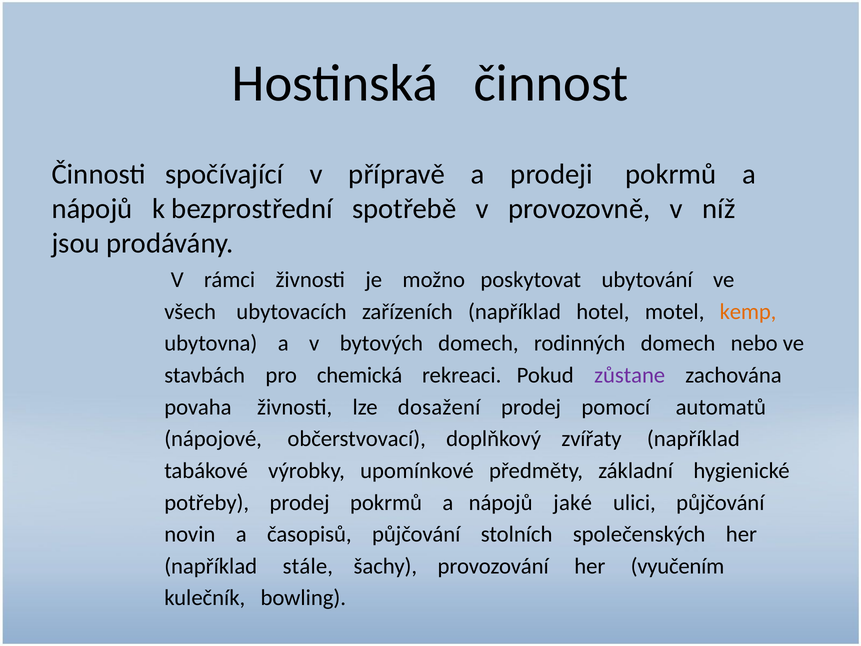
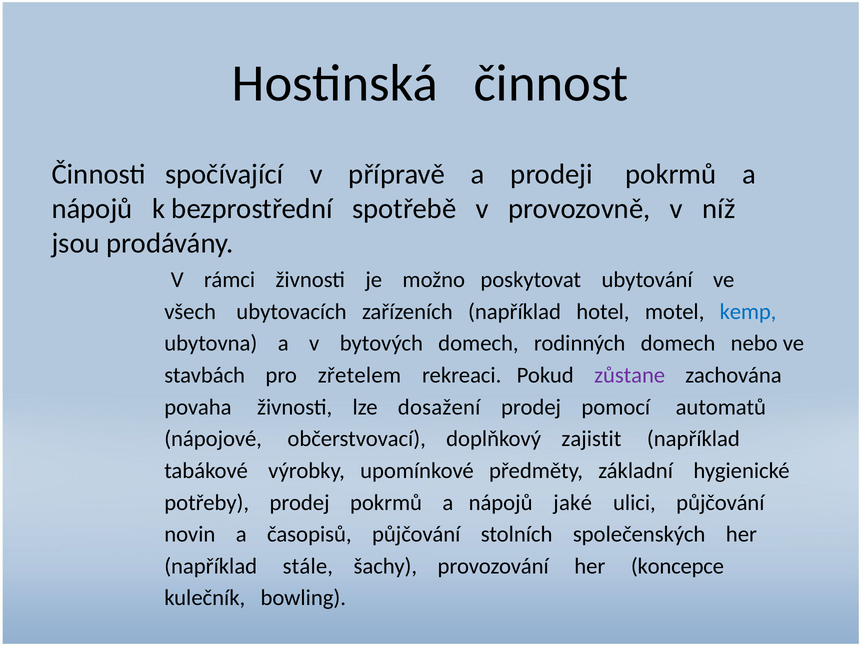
kemp colour: orange -> blue (748, 312)
chemická: chemická -> zřetelem (359, 375)
zvířaty: zvířaty -> zajistit (591, 439)
vyučením: vyučením -> koncepce (677, 566)
